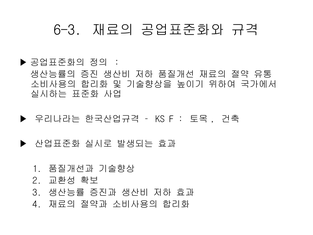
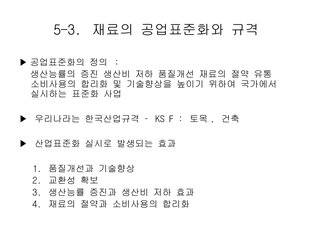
6-3: 6-3 -> 5-3 (68, 30)
